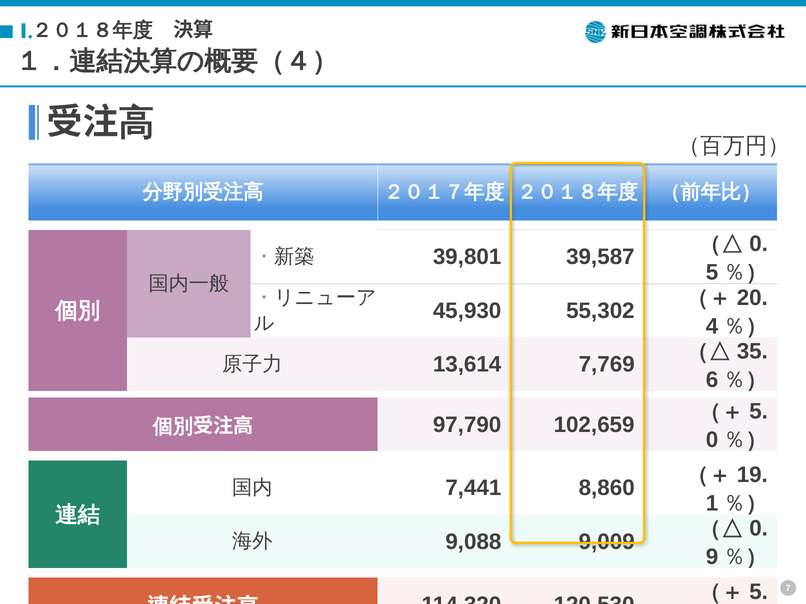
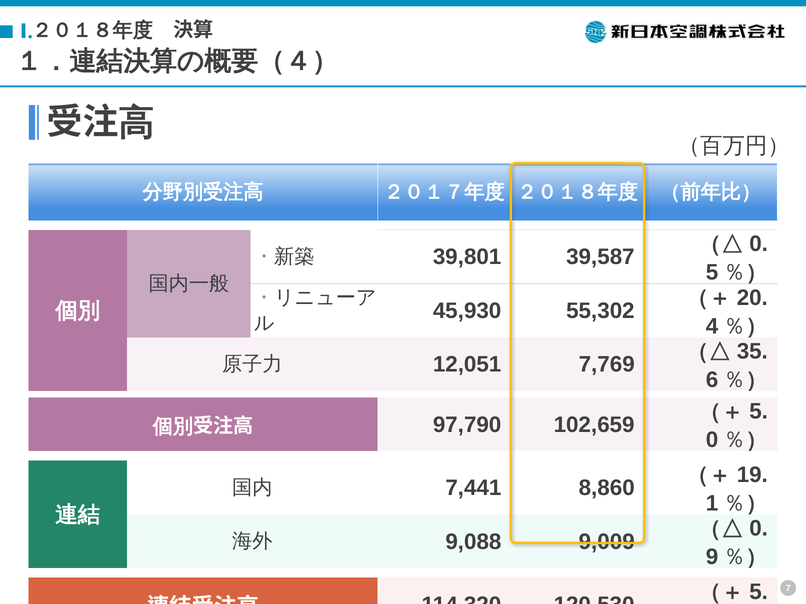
13,614: 13,614 -> 12,051 (467, 365)
